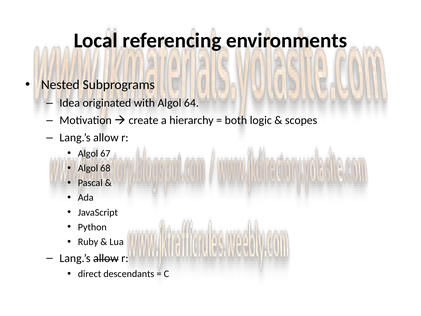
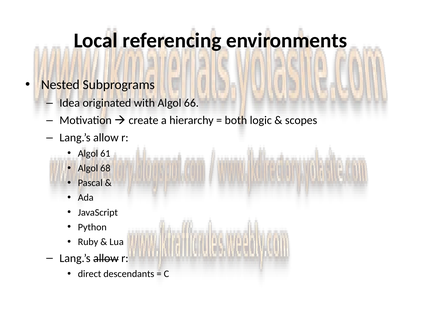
64: 64 -> 66 (191, 103)
67: 67 -> 61 (105, 153)
